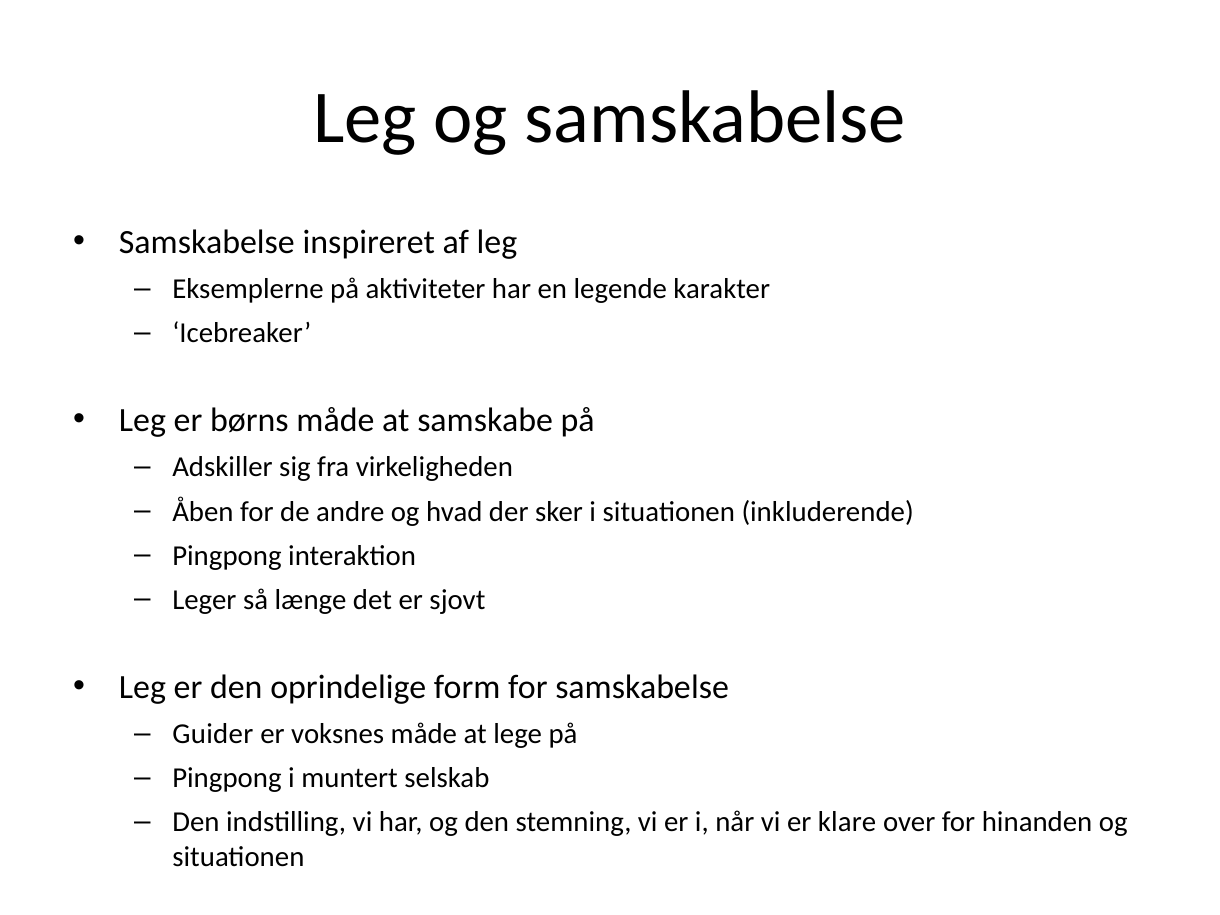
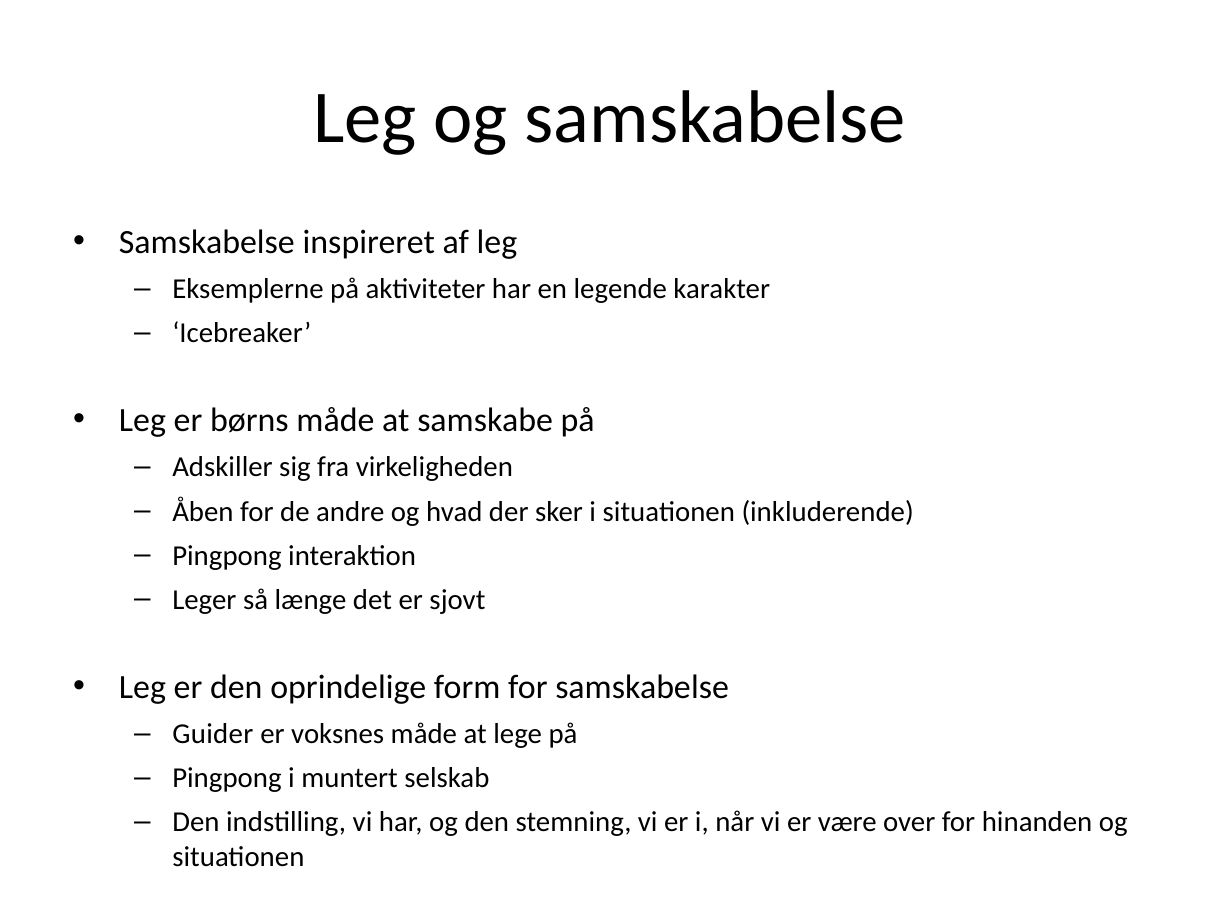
klare: klare -> være (847, 822)
